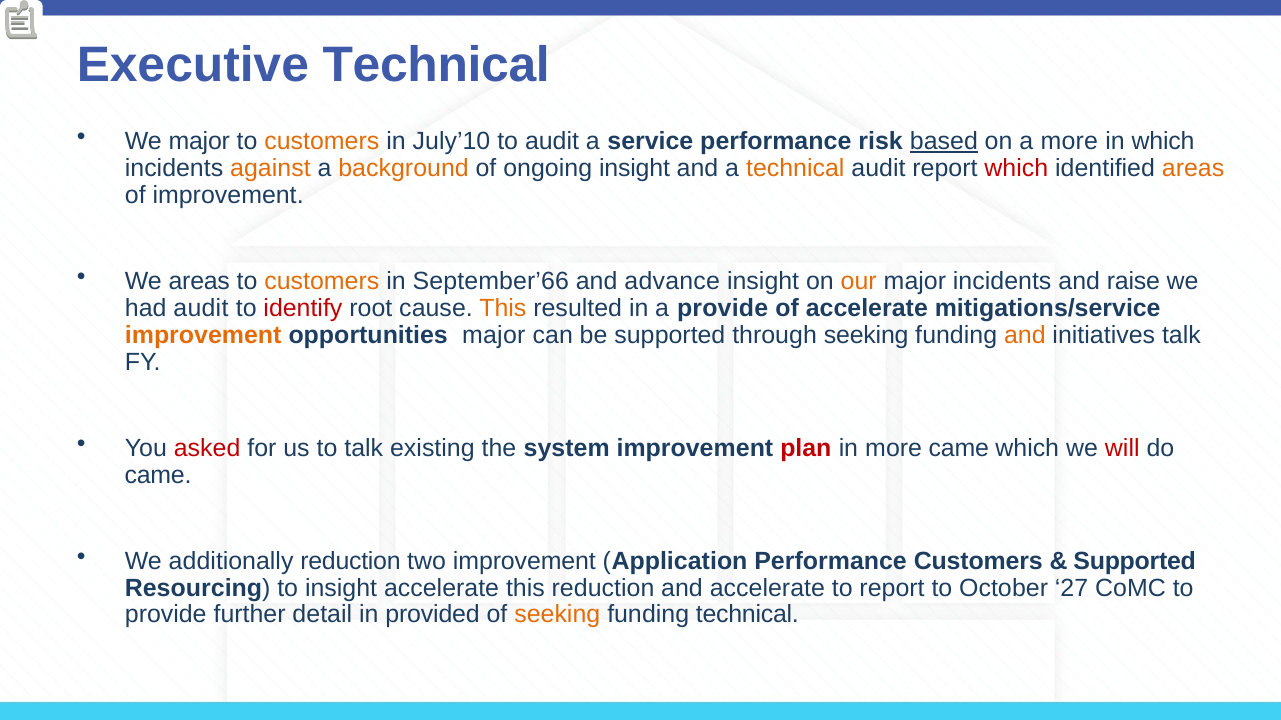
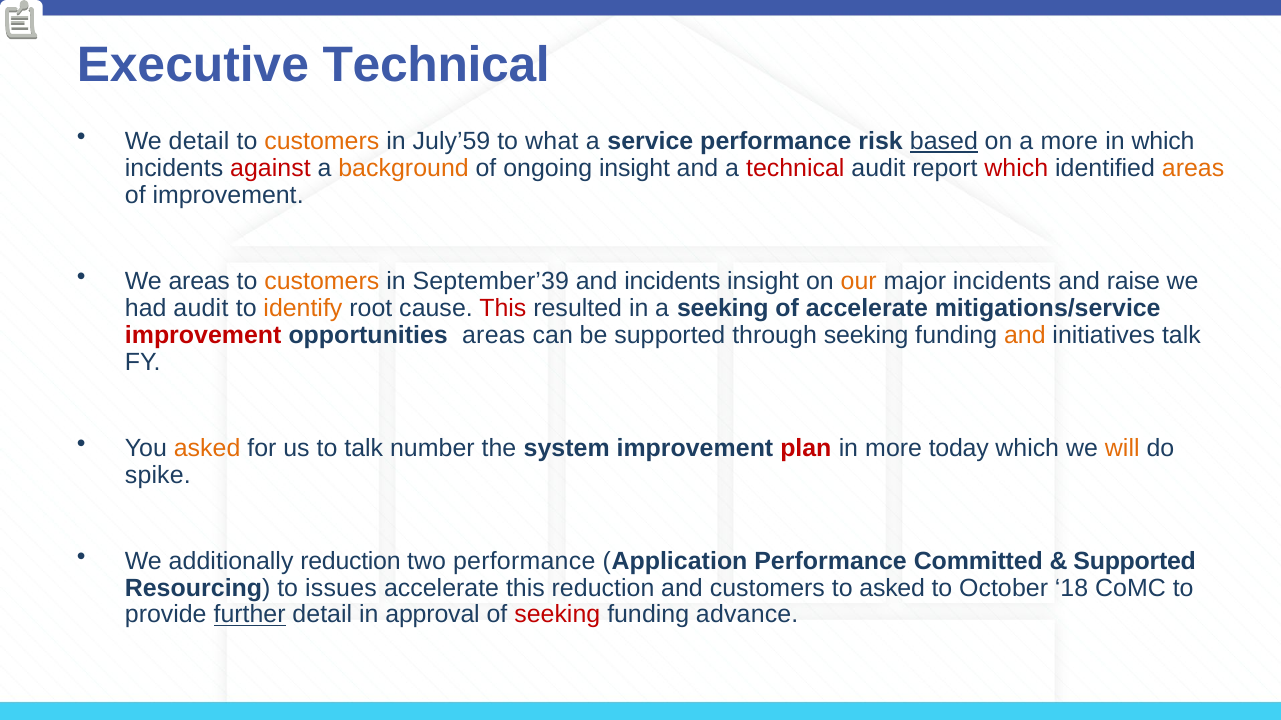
We major: major -> detail (199, 141)
July’10: July’10 -> July’59 (452, 141)
to audit: audit -> what (552, 141)
against colour: orange -> red (270, 168)
technical colour: orange -> red (795, 168)
September’66: September’66 -> September’39 (491, 281)
and advance: advance -> incidents (672, 281)
identify colour: red -> orange (303, 308)
This colour: orange -> red (503, 308)
a provide: provide -> seeking (723, 308)
improvement colour: orange -> red (203, 335)
opportunities major: major -> areas (494, 335)
asked colour: red -> orange (207, 448)
existing: existing -> number (432, 448)
more came: came -> today (959, 448)
will colour: red -> orange (1122, 448)
came: came -> spike (158, 475)
two improvement: improvement -> performance (524, 561)
Performance Customers: Customers -> Committed (978, 561)
to insight: insight -> issues (341, 588)
and accelerate: accelerate -> customers (767, 588)
to report: report -> asked (892, 588)
27: 27 -> 18 (1072, 588)
further underline: none -> present (250, 615)
provided: provided -> approval (433, 615)
seeking colour: orange -> red (557, 615)
funding technical: technical -> advance (747, 615)
